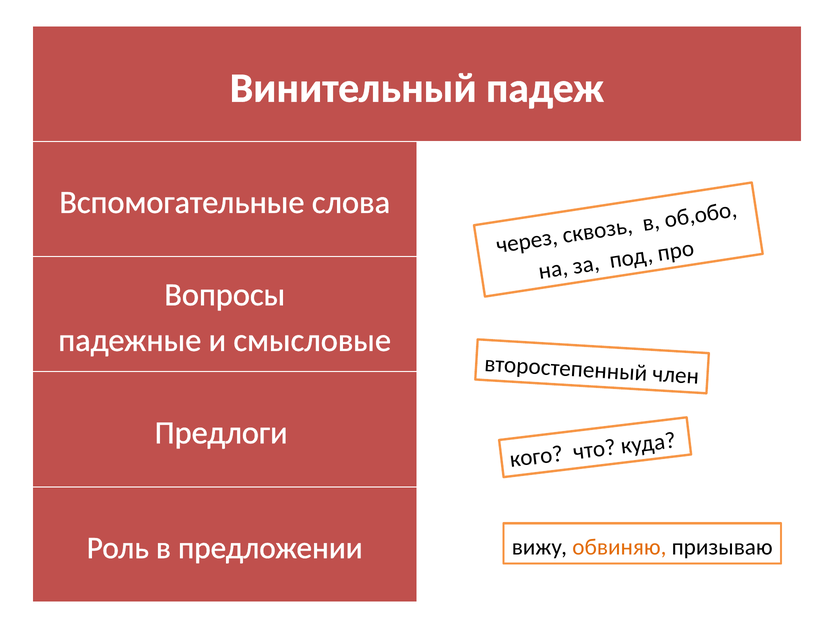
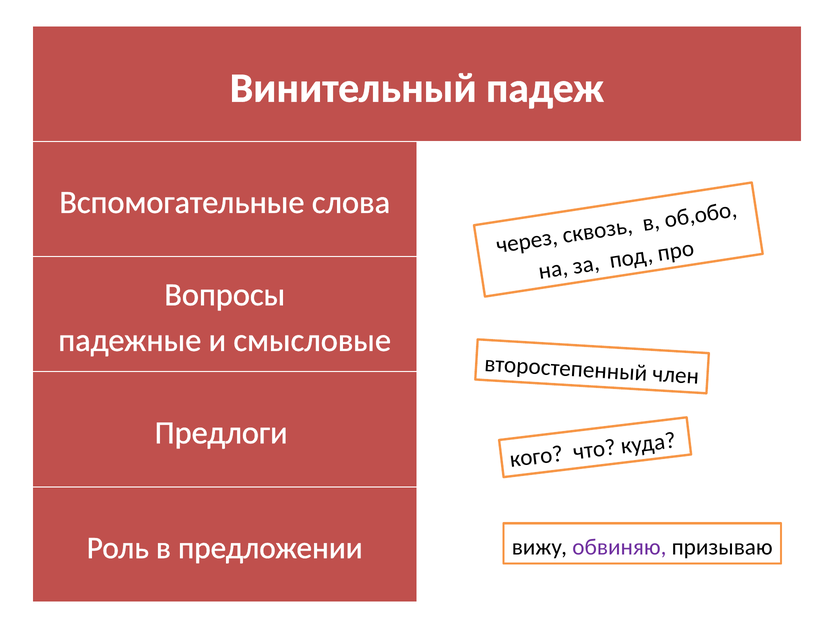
обвиняю colour: orange -> purple (619, 547)
